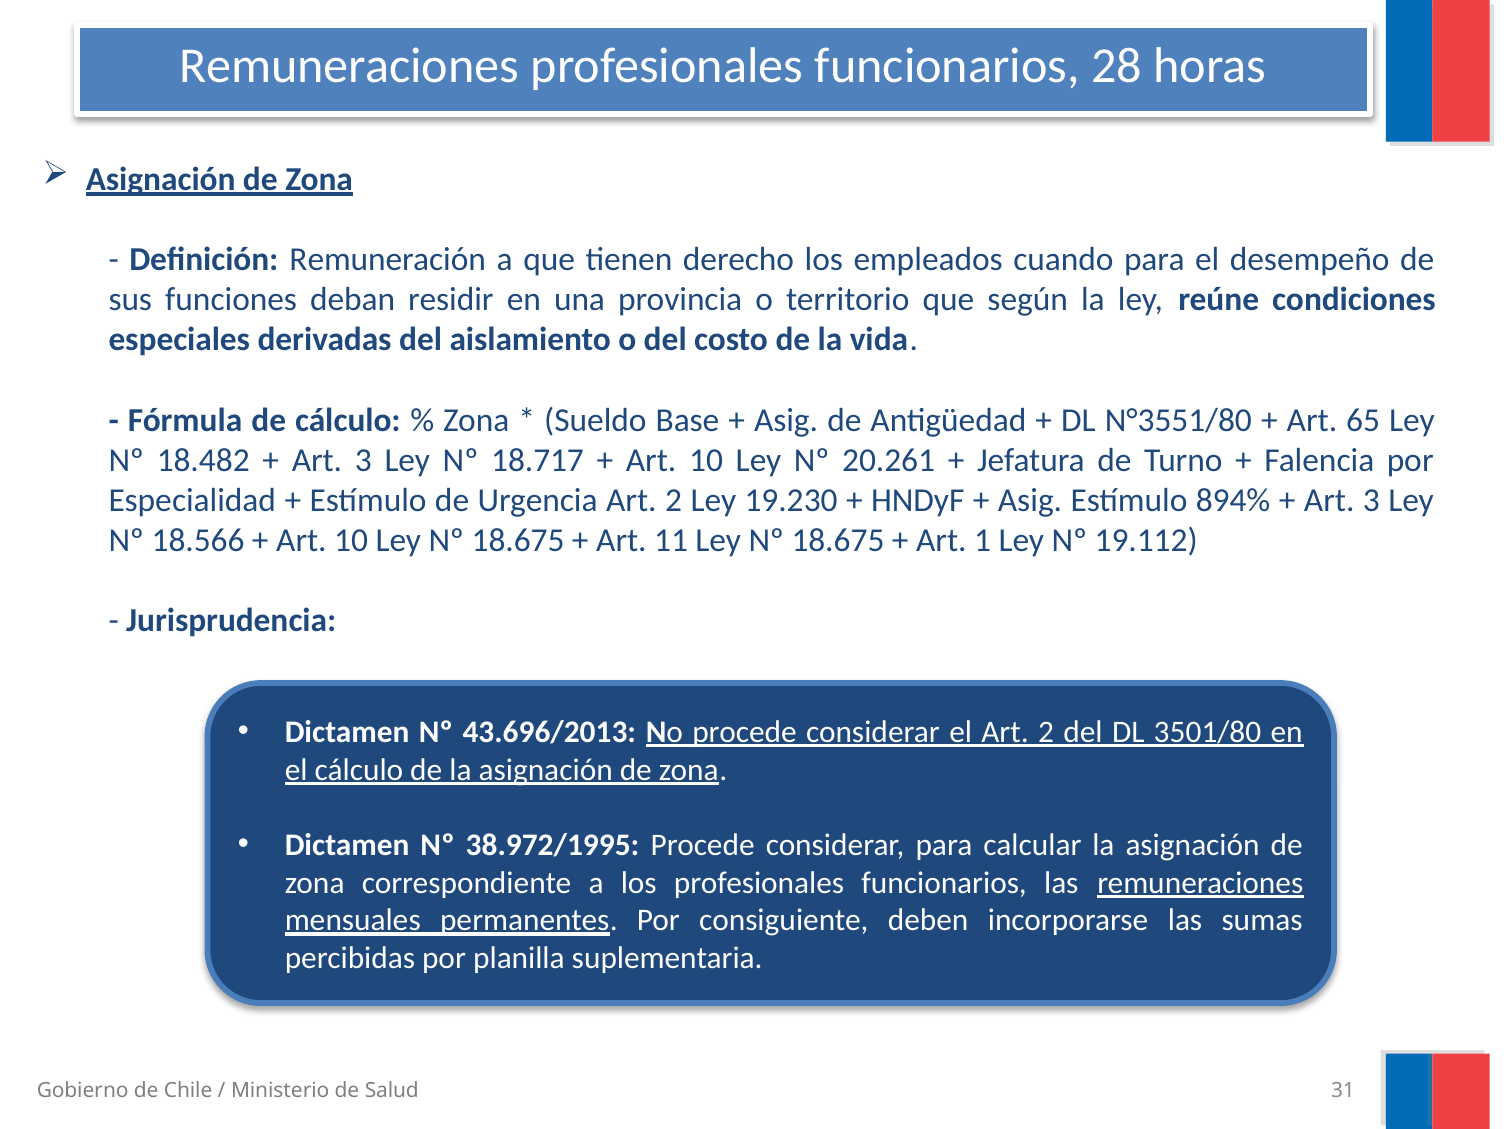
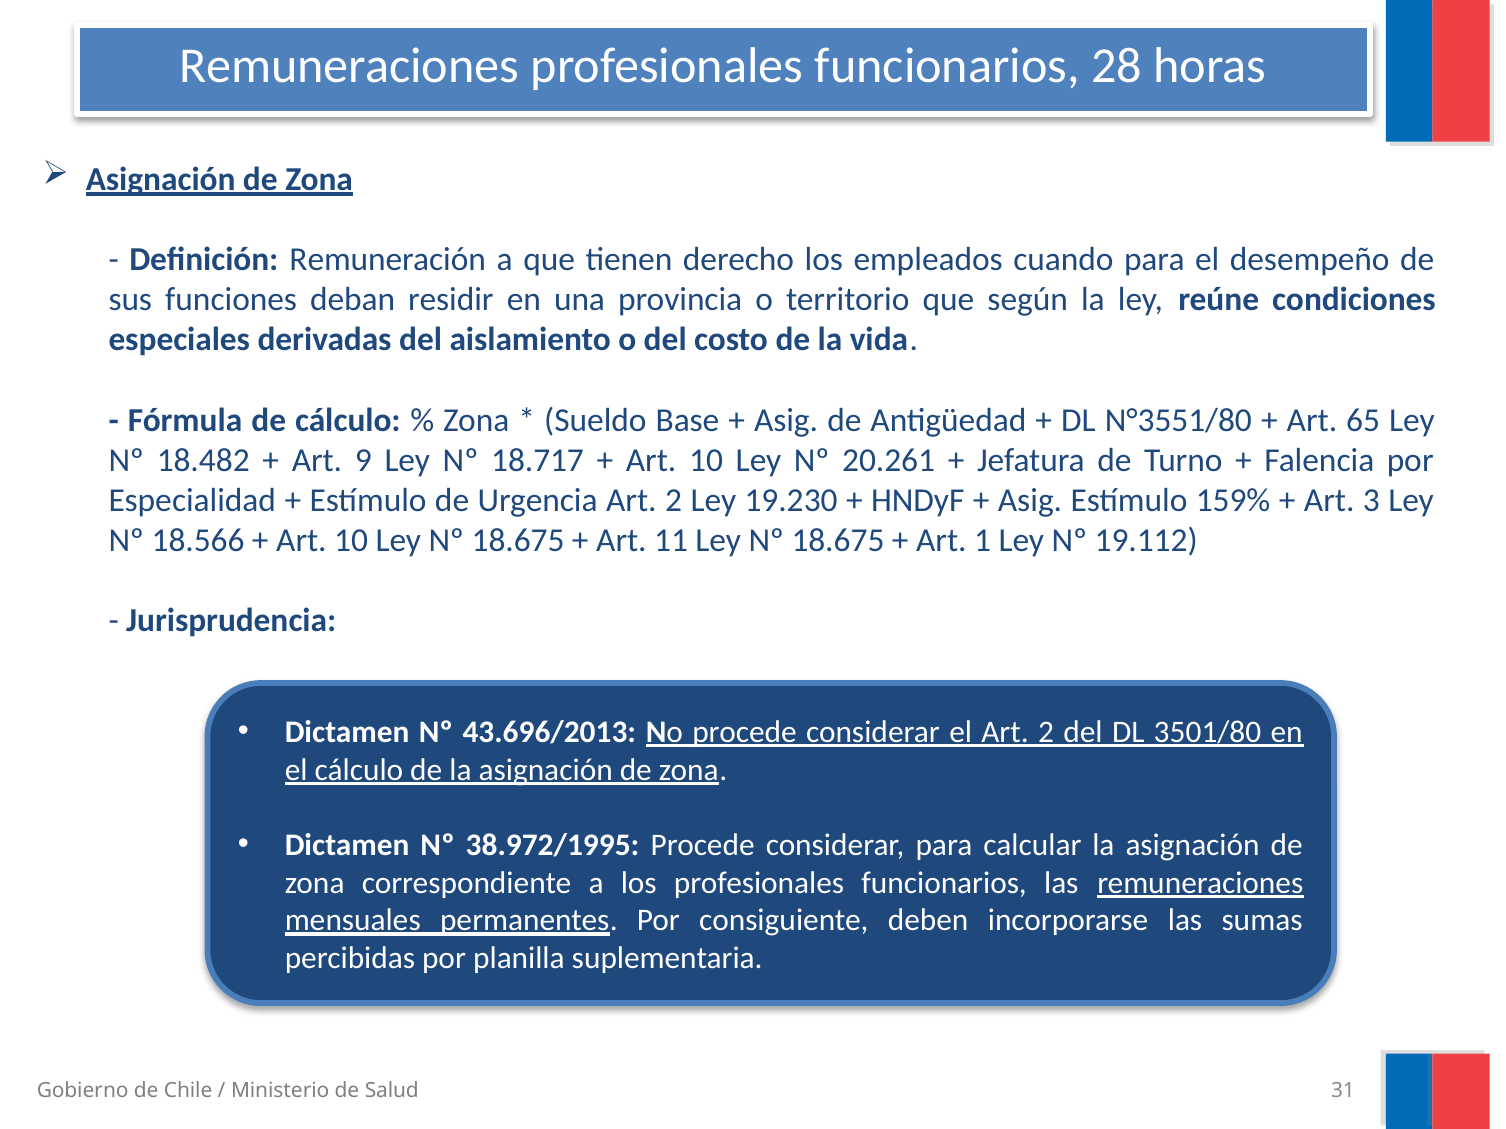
3: 3 -> 9 (363, 460)
894%: 894% -> 159% (1233, 501)
